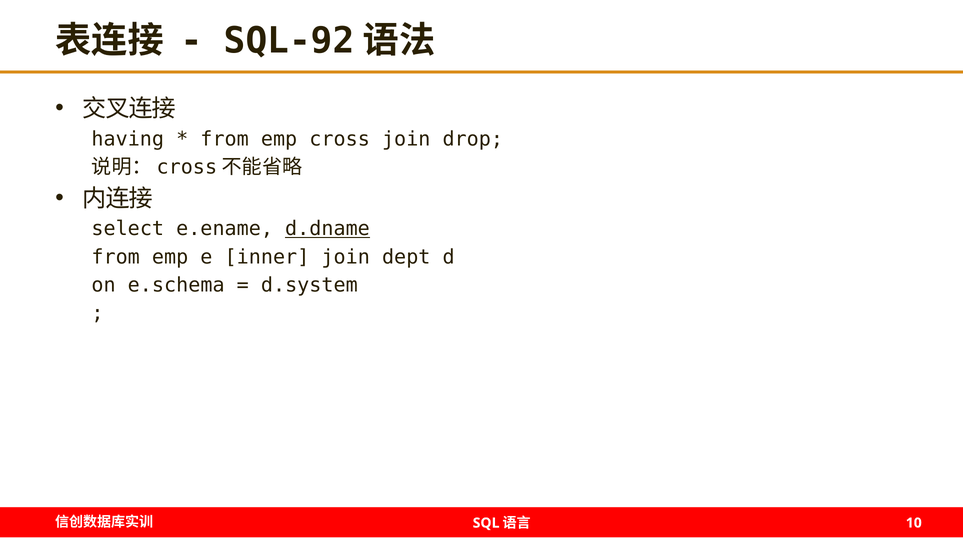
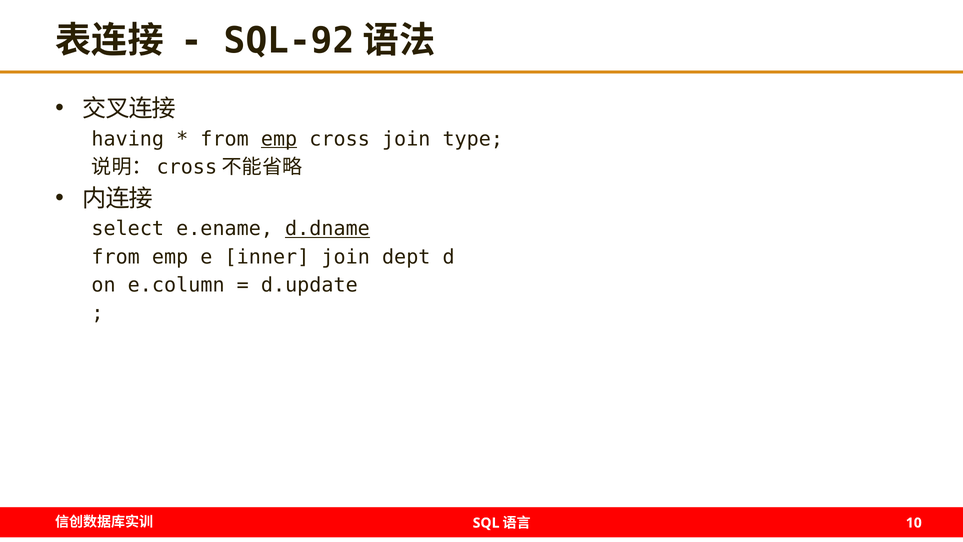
emp underline: none -> present (279, 139)
drop: drop -> type (473, 139)
e.schema: e.schema -> e.column (176, 285)
d.system: d.system -> d.update (309, 285)
